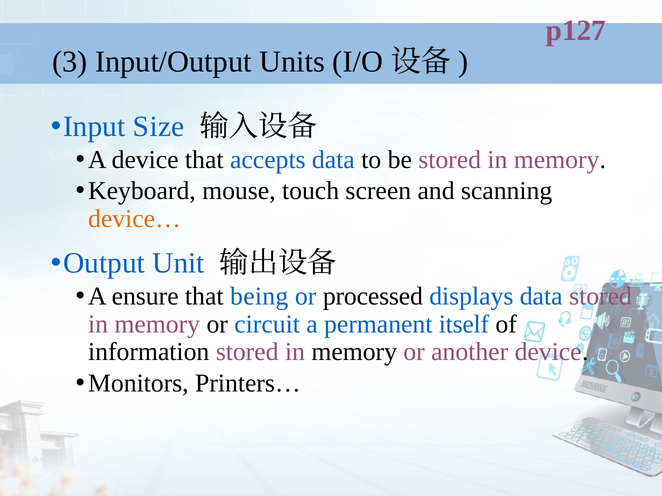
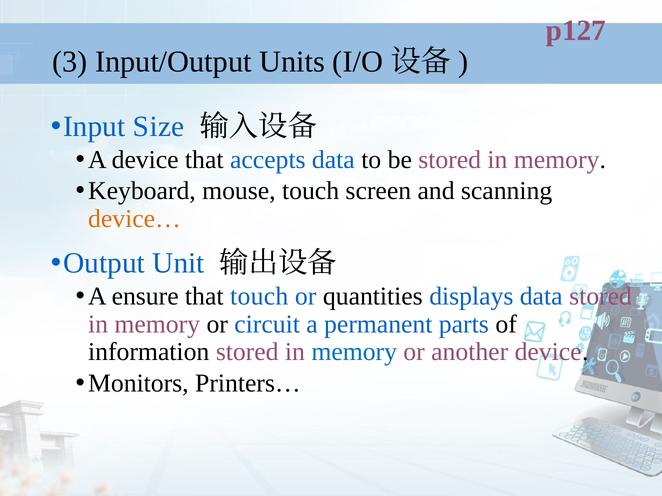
that being: being -> touch (259, 297)
processed: processed -> quantities (373, 297)
itself: itself -> parts (464, 324)
memory colour: black -> blue (354, 352)
